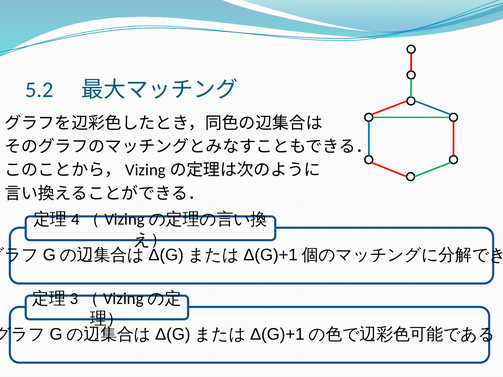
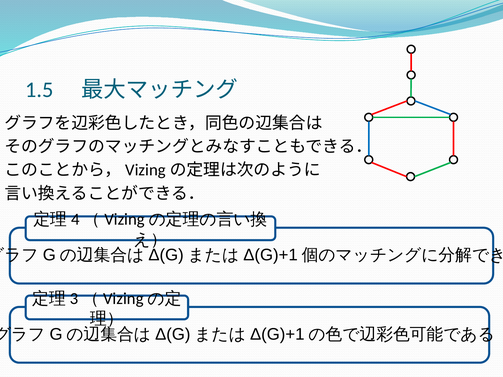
5.2: 5.2 -> 1.5 (39, 90)
